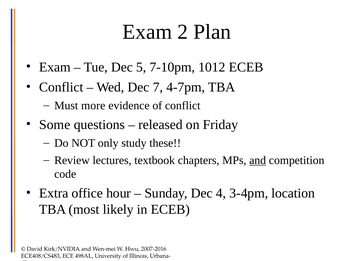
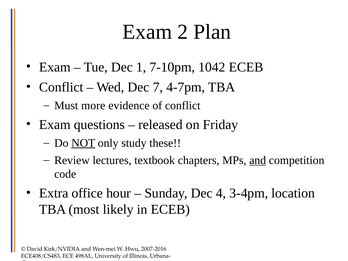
5: 5 -> 1 (141, 67)
1012: 1012 -> 1042 (212, 67)
Some: Some -> Exam (55, 125)
NOT underline: none -> present (83, 143)
